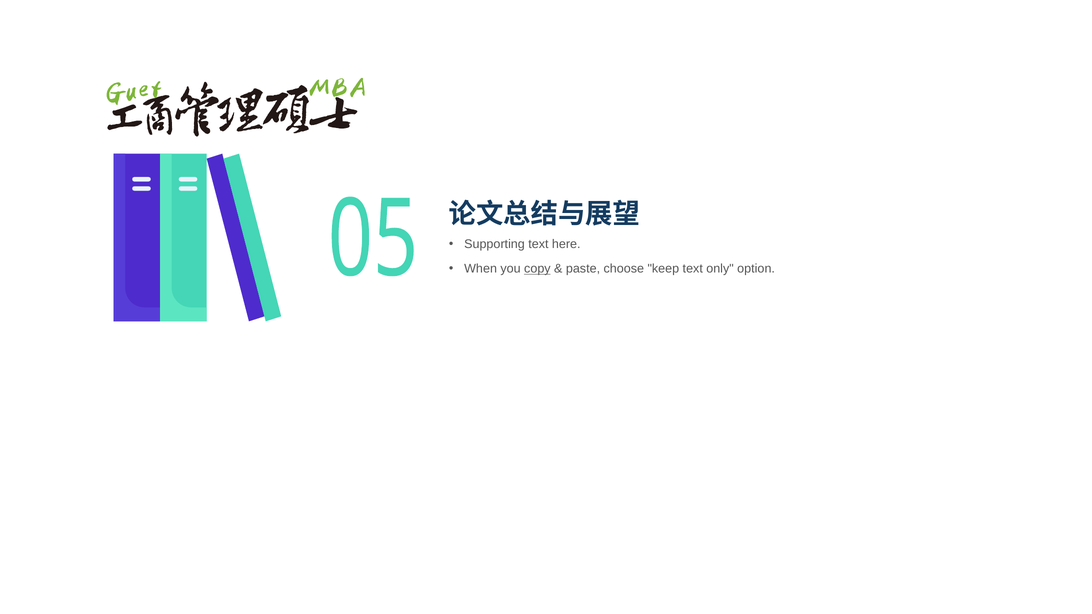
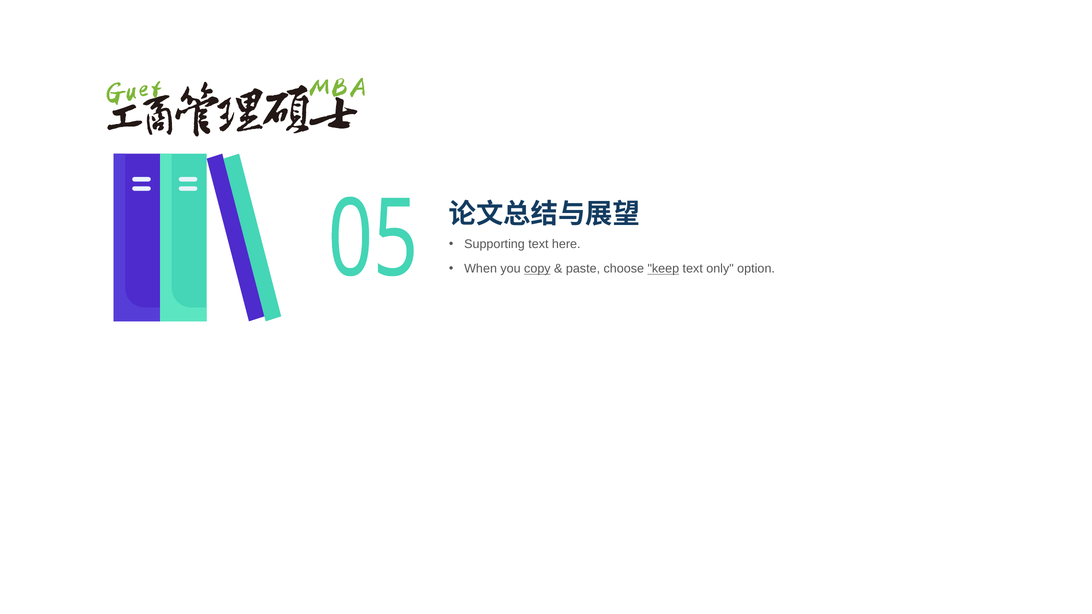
keep underline: none -> present (663, 269)
